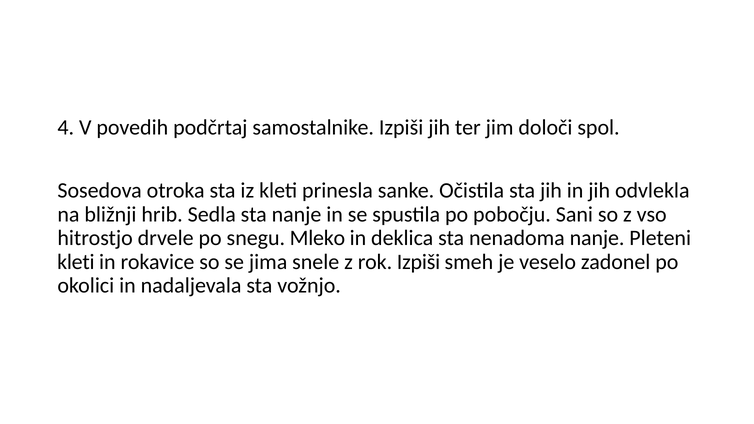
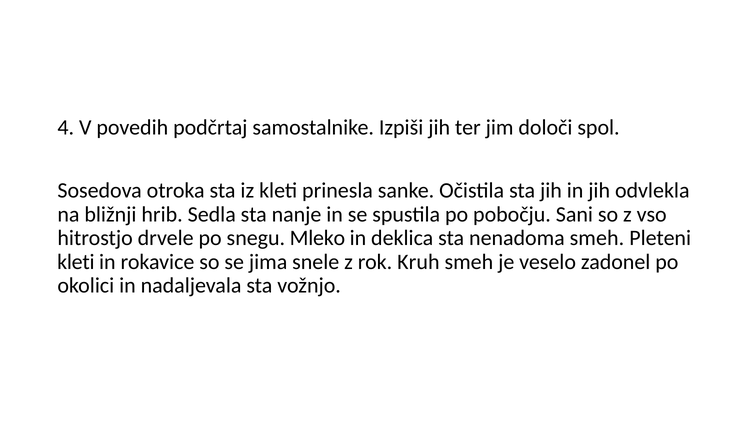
nenadoma nanje: nanje -> smeh (597, 238)
rok Izpiši: Izpiši -> Kruh (418, 262)
